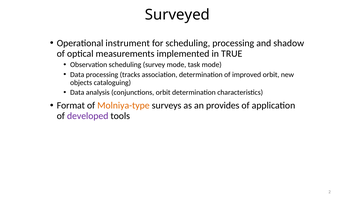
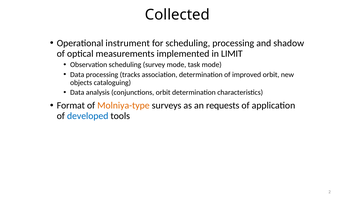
Surveyed: Surveyed -> Collected (177, 15)
TRUE: TRUE -> LIMIT (232, 54)
provides: provides -> requests (223, 106)
developed colour: purple -> blue (88, 116)
